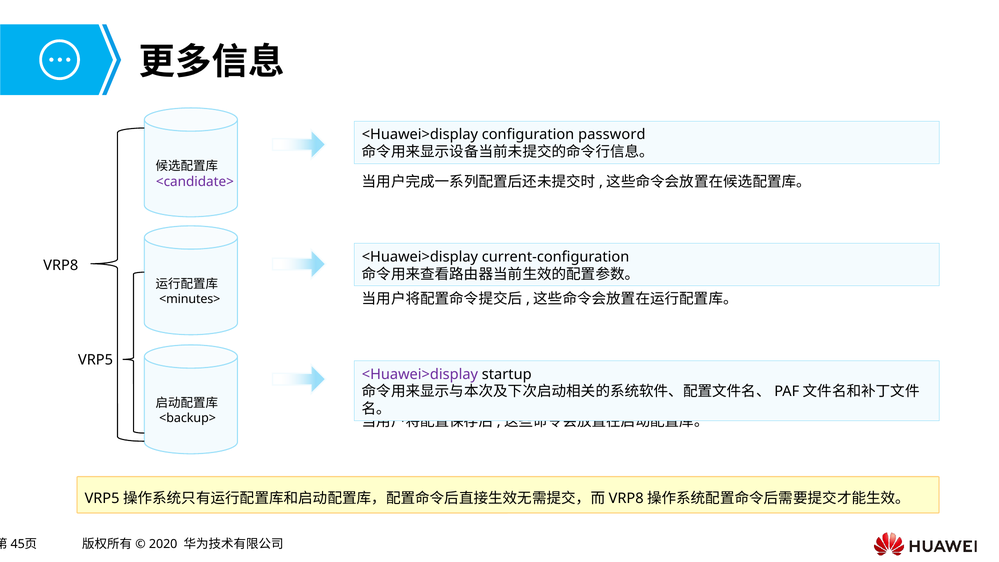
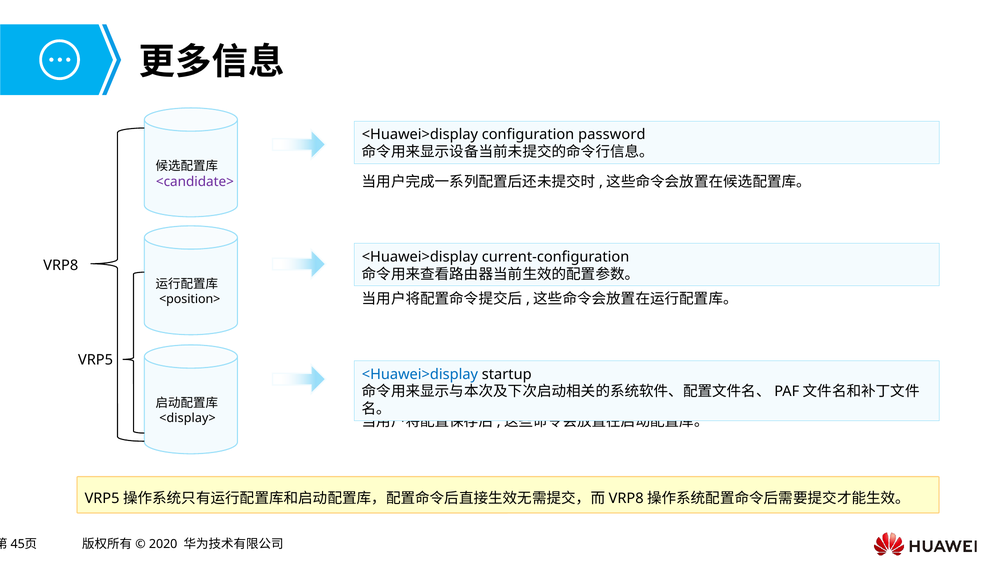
<minutes>: <minutes> -> <position> (190, 299)
<Huawei>display colour: purple -> blue (420, 374)
<backup>: <backup> -> <display> (187, 418)
